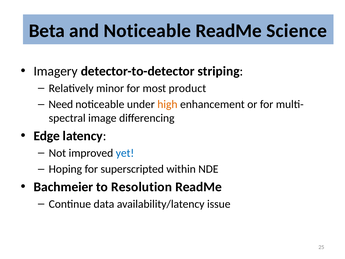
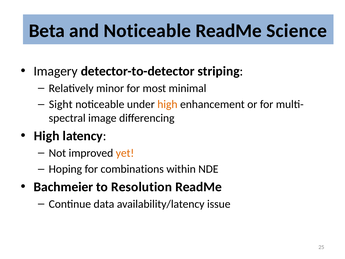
product: product -> minimal (188, 88)
Need: Need -> Sight (61, 104)
Edge: Edge -> High (47, 136)
yet colour: blue -> orange (125, 153)
superscripted: superscripted -> combinations (132, 169)
